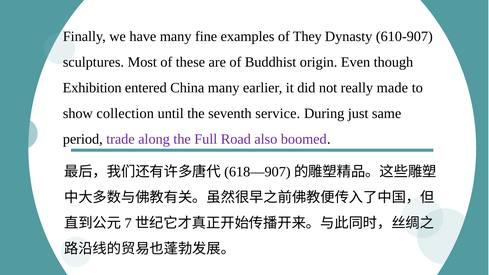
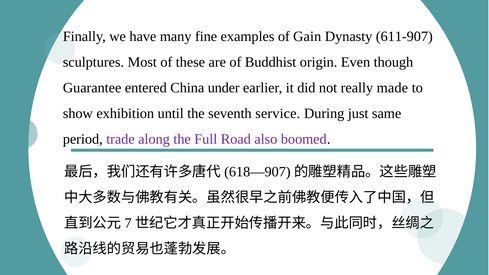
They: They -> Gain (307, 37)
610-907: 610-907 -> 611-907 (404, 37)
Exhibition: Exhibition -> Guarantee (92, 88)
China many: many -> under (224, 88)
collection: collection -> exhibition (125, 114)
